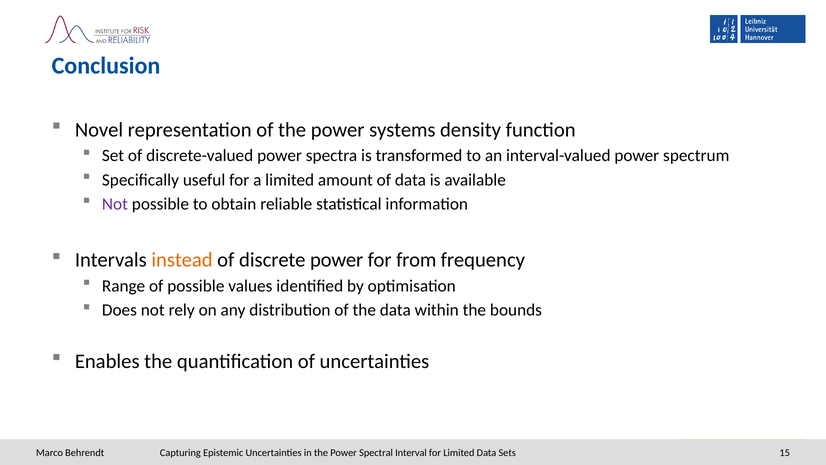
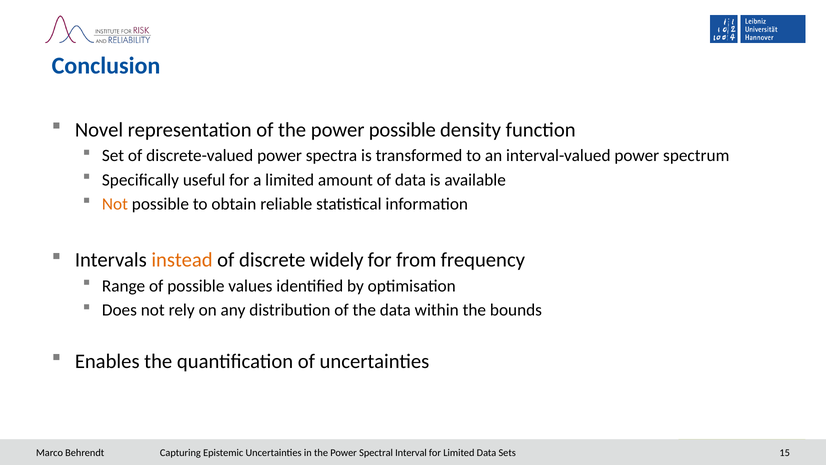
power systems: systems -> possible (402, 130)
Not colour: purple -> orange (115, 204)
discrete power: power -> widely (337, 260)
